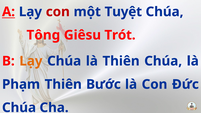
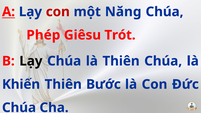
Tuyệt: Tuyệt -> Năng (123, 12)
Tông: Tông -> Phép (43, 35)
Lạy colour: orange -> black (31, 61)
Phạm: Phạm -> Khiến (21, 84)
